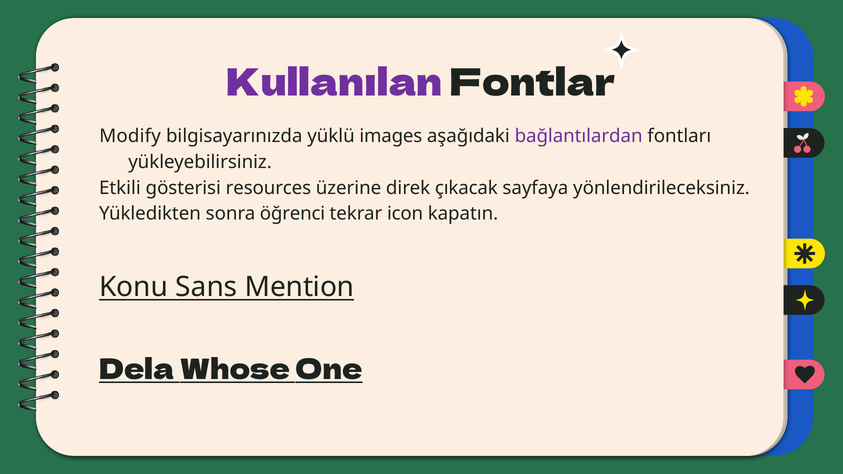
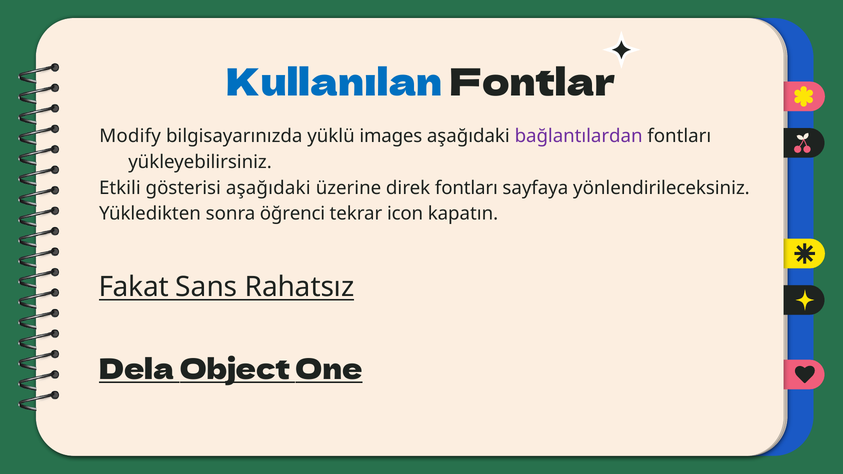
Kullanılan colour: purple -> blue (334, 84)
gösterisi resources: resources -> aşağıdaki (268, 188)
direk çıkacak: çıkacak -> fontları (466, 188)
Konu: Konu -> Fakat (134, 287)
Mention: Mention -> Rahatsız (300, 287)
Whose: Whose -> Object (235, 370)
